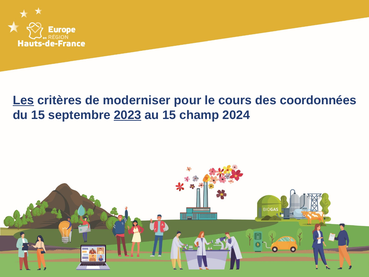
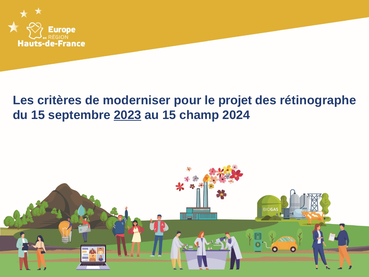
Les underline: present -> none (23, 100)
cours: cours -> projet (235, 100)
coordonnées: coordonnées -> rétinographe (318, 100)
